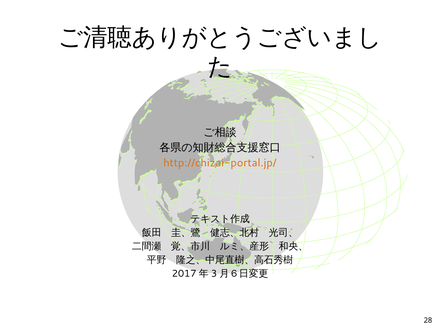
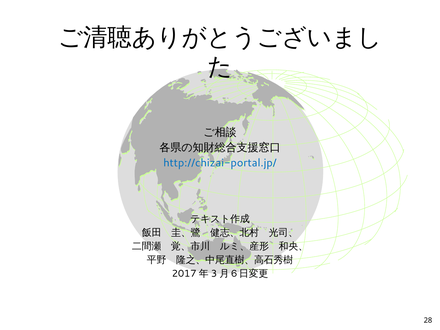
http://chizai-portal.jp/ colour: orange -> blue (220, 163)
